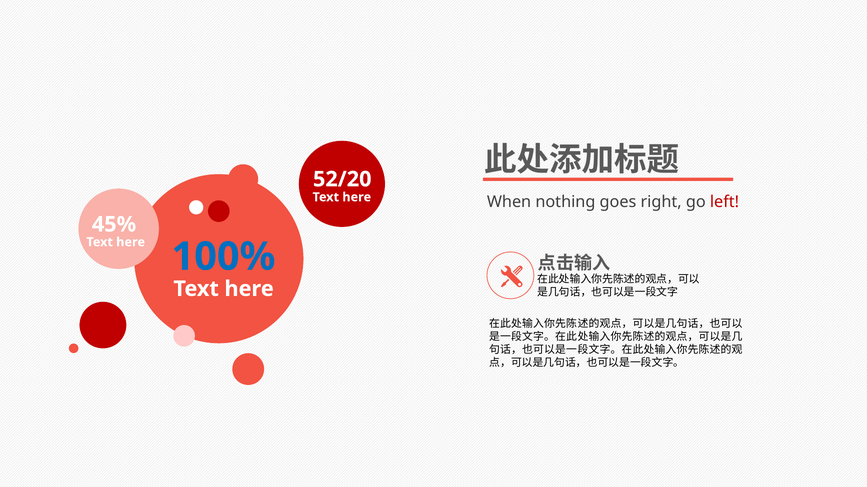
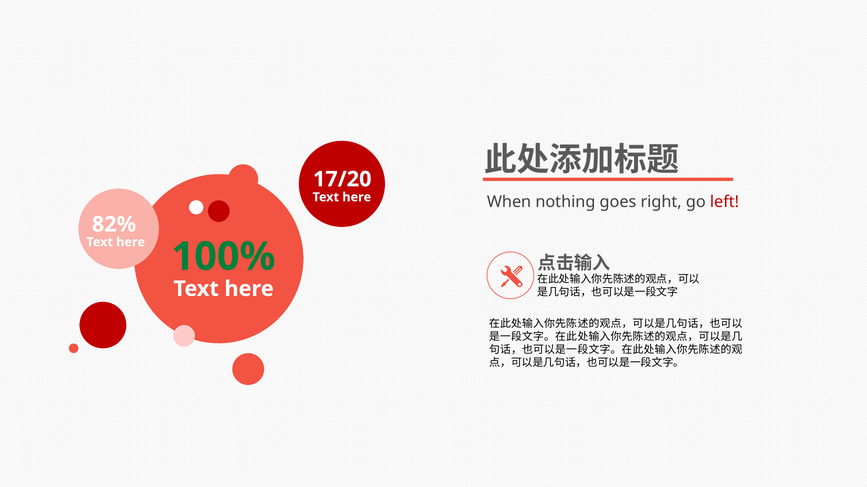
52/20: 52/20 -> 17/20 (342, 179)
45%: 45% -> 82% (114, 225)
100% colour: blue -> green (223, 257)
